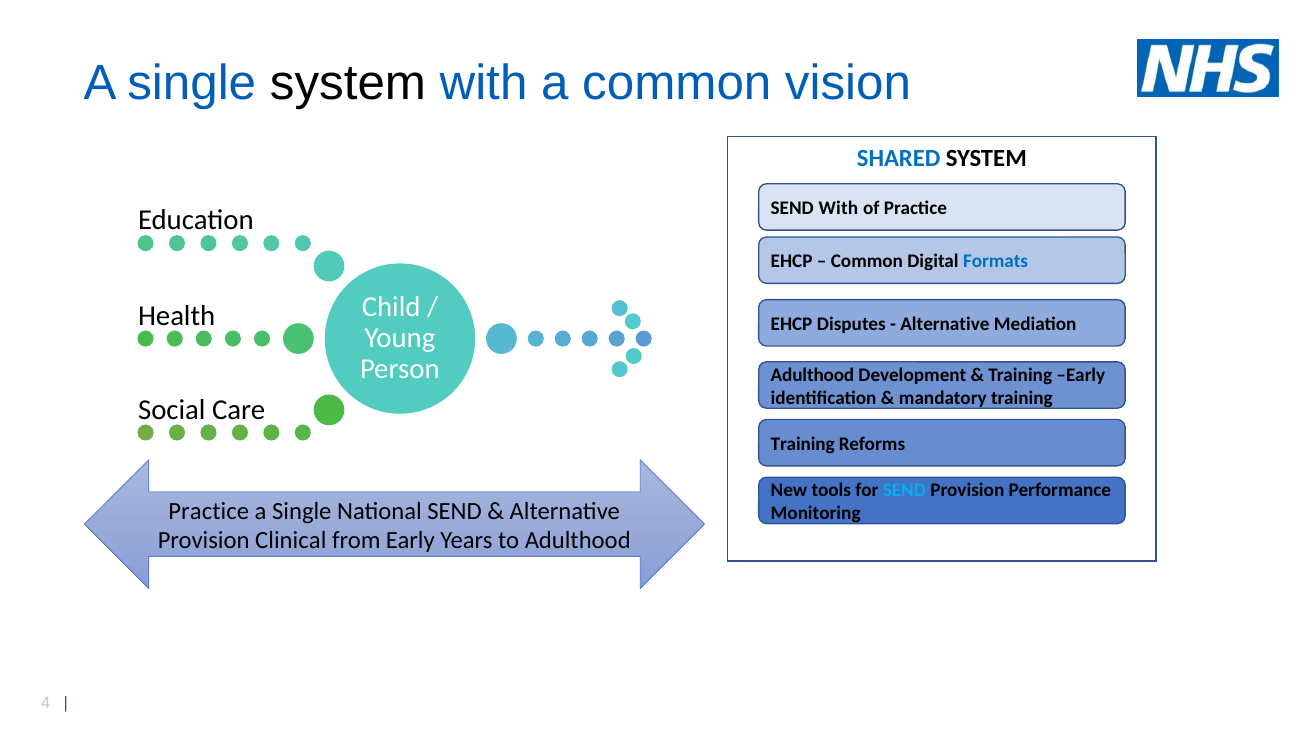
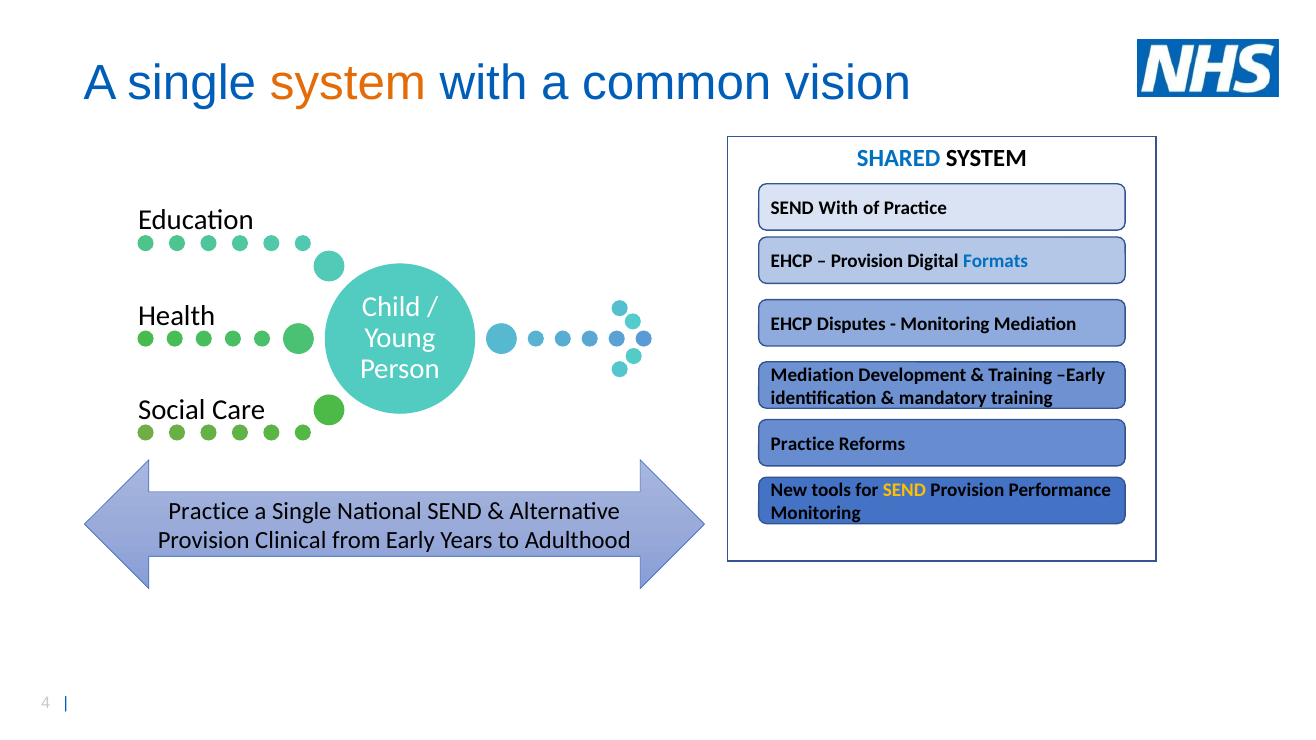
system colour: black -> orange (348, 83)
Common: Common -> Provision (867, 262)
Alternative: Alternative -> Monitoring (945, 324)
Adulthood: Adulthood -> Mediation (812, 375)
Training: Training -> Practice (803, 444)
SEND colour: light blue -> yellow (904, 490)
